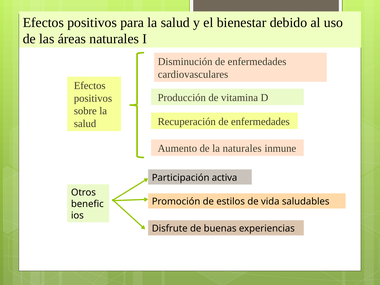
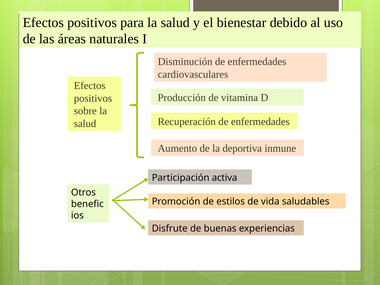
la naturales: naturales -> deportiva (242, 148)
